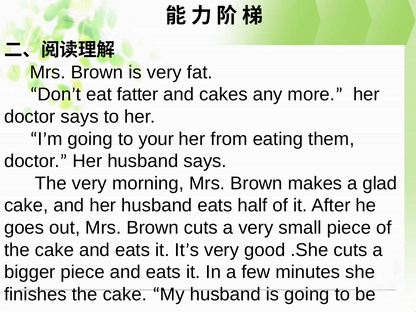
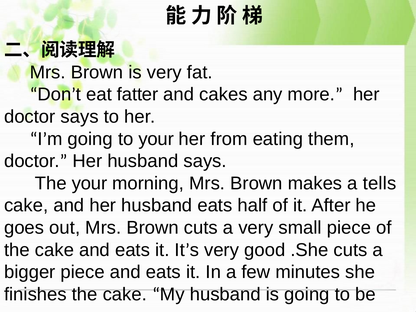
The very: very -> your (89, 183)
glad: glad -> tells (380, 183)
